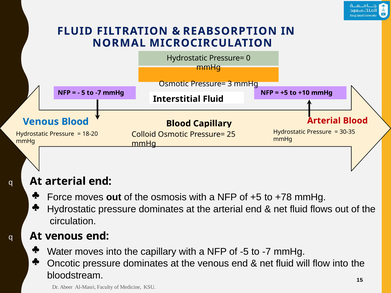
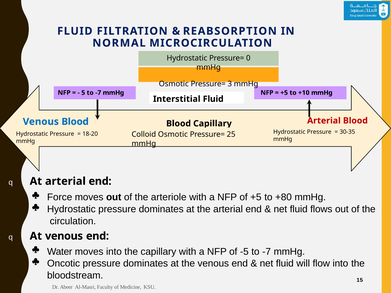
osmosis: osmosis -> arteriole (169, 197)
+78: +78 -> +80 (283, 197)
